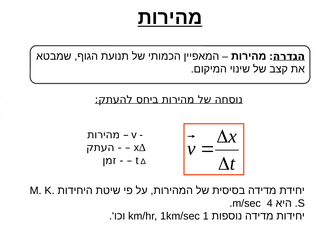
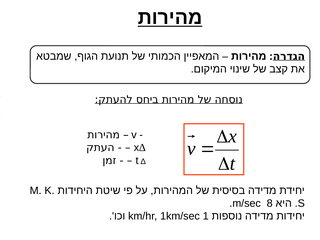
4: 4 -> 8 (270, 203)
